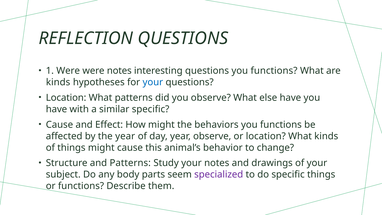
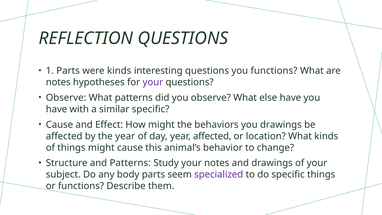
1 Were: Were -> Parts (68, 71)
were notes: notes -> kinds (119, 71)
kinds: kinds -> notes (58, 82)
your colour: blue -> purple (153, 82)
Location: Location -> Observe (66, 98)
behaviors you functions: functions -> drawings (281, 125)
year observe: observe -> affected (212, 136)
